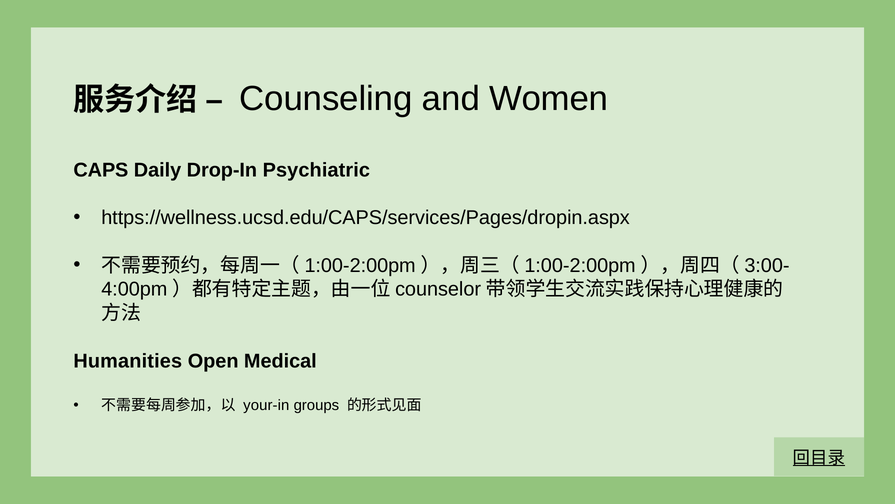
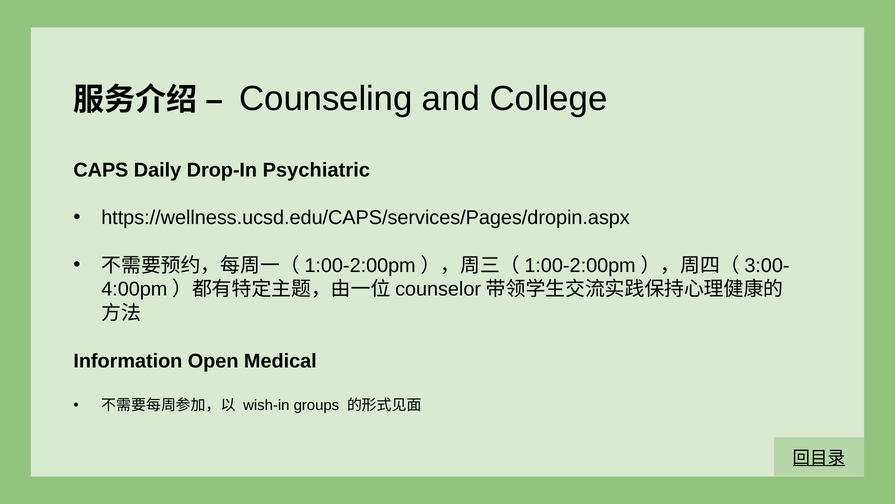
Women: Women -> College (548, 98)
Humanities: Humanities -> Information (128, 361)
your-in: your-in -> wish-in (266, 405)
